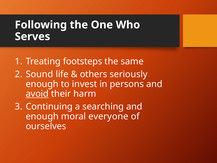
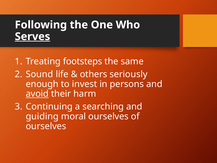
Serves underline: none -> present (32, 36)
enough: enough -> guiding (42, 116)
moral everyone: everyone -> ourselves (108, 116)
